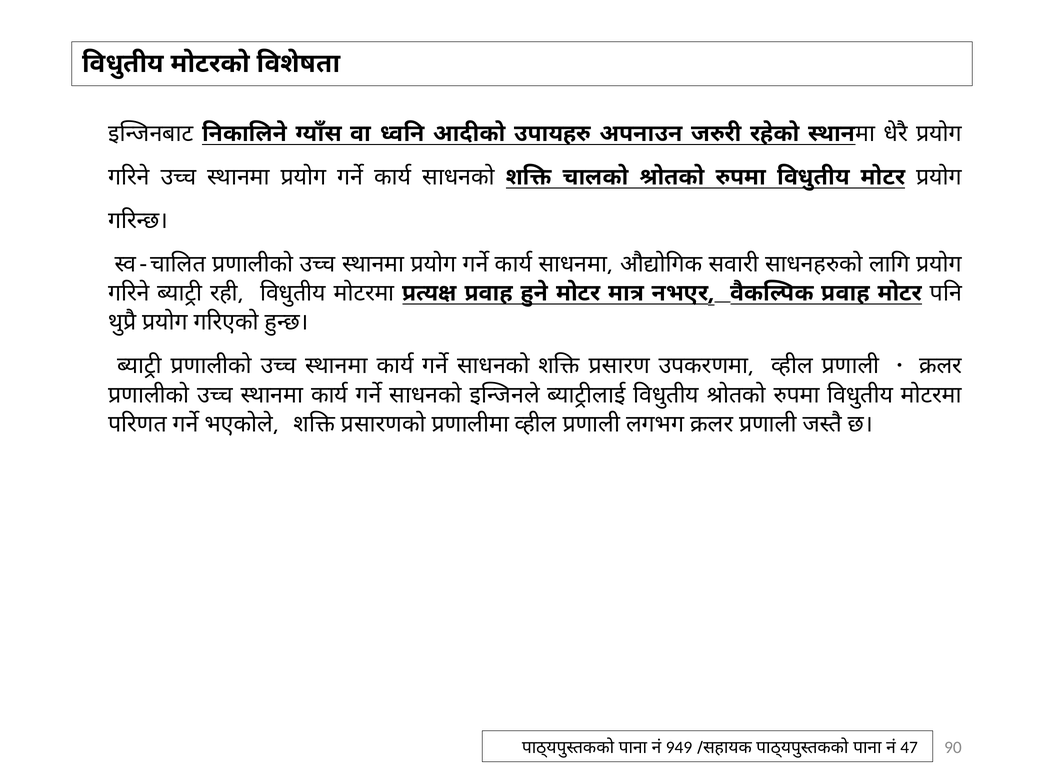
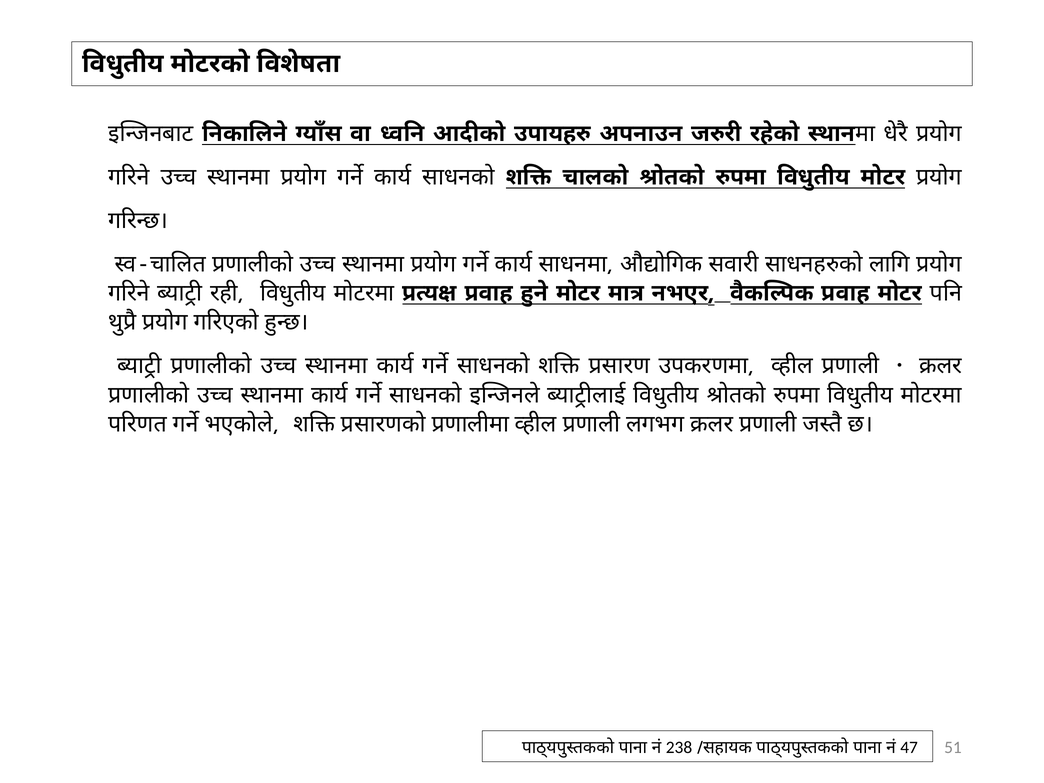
949: 949 -> 238 (679, 748)
90: 90 -> 51 (953, 748)
